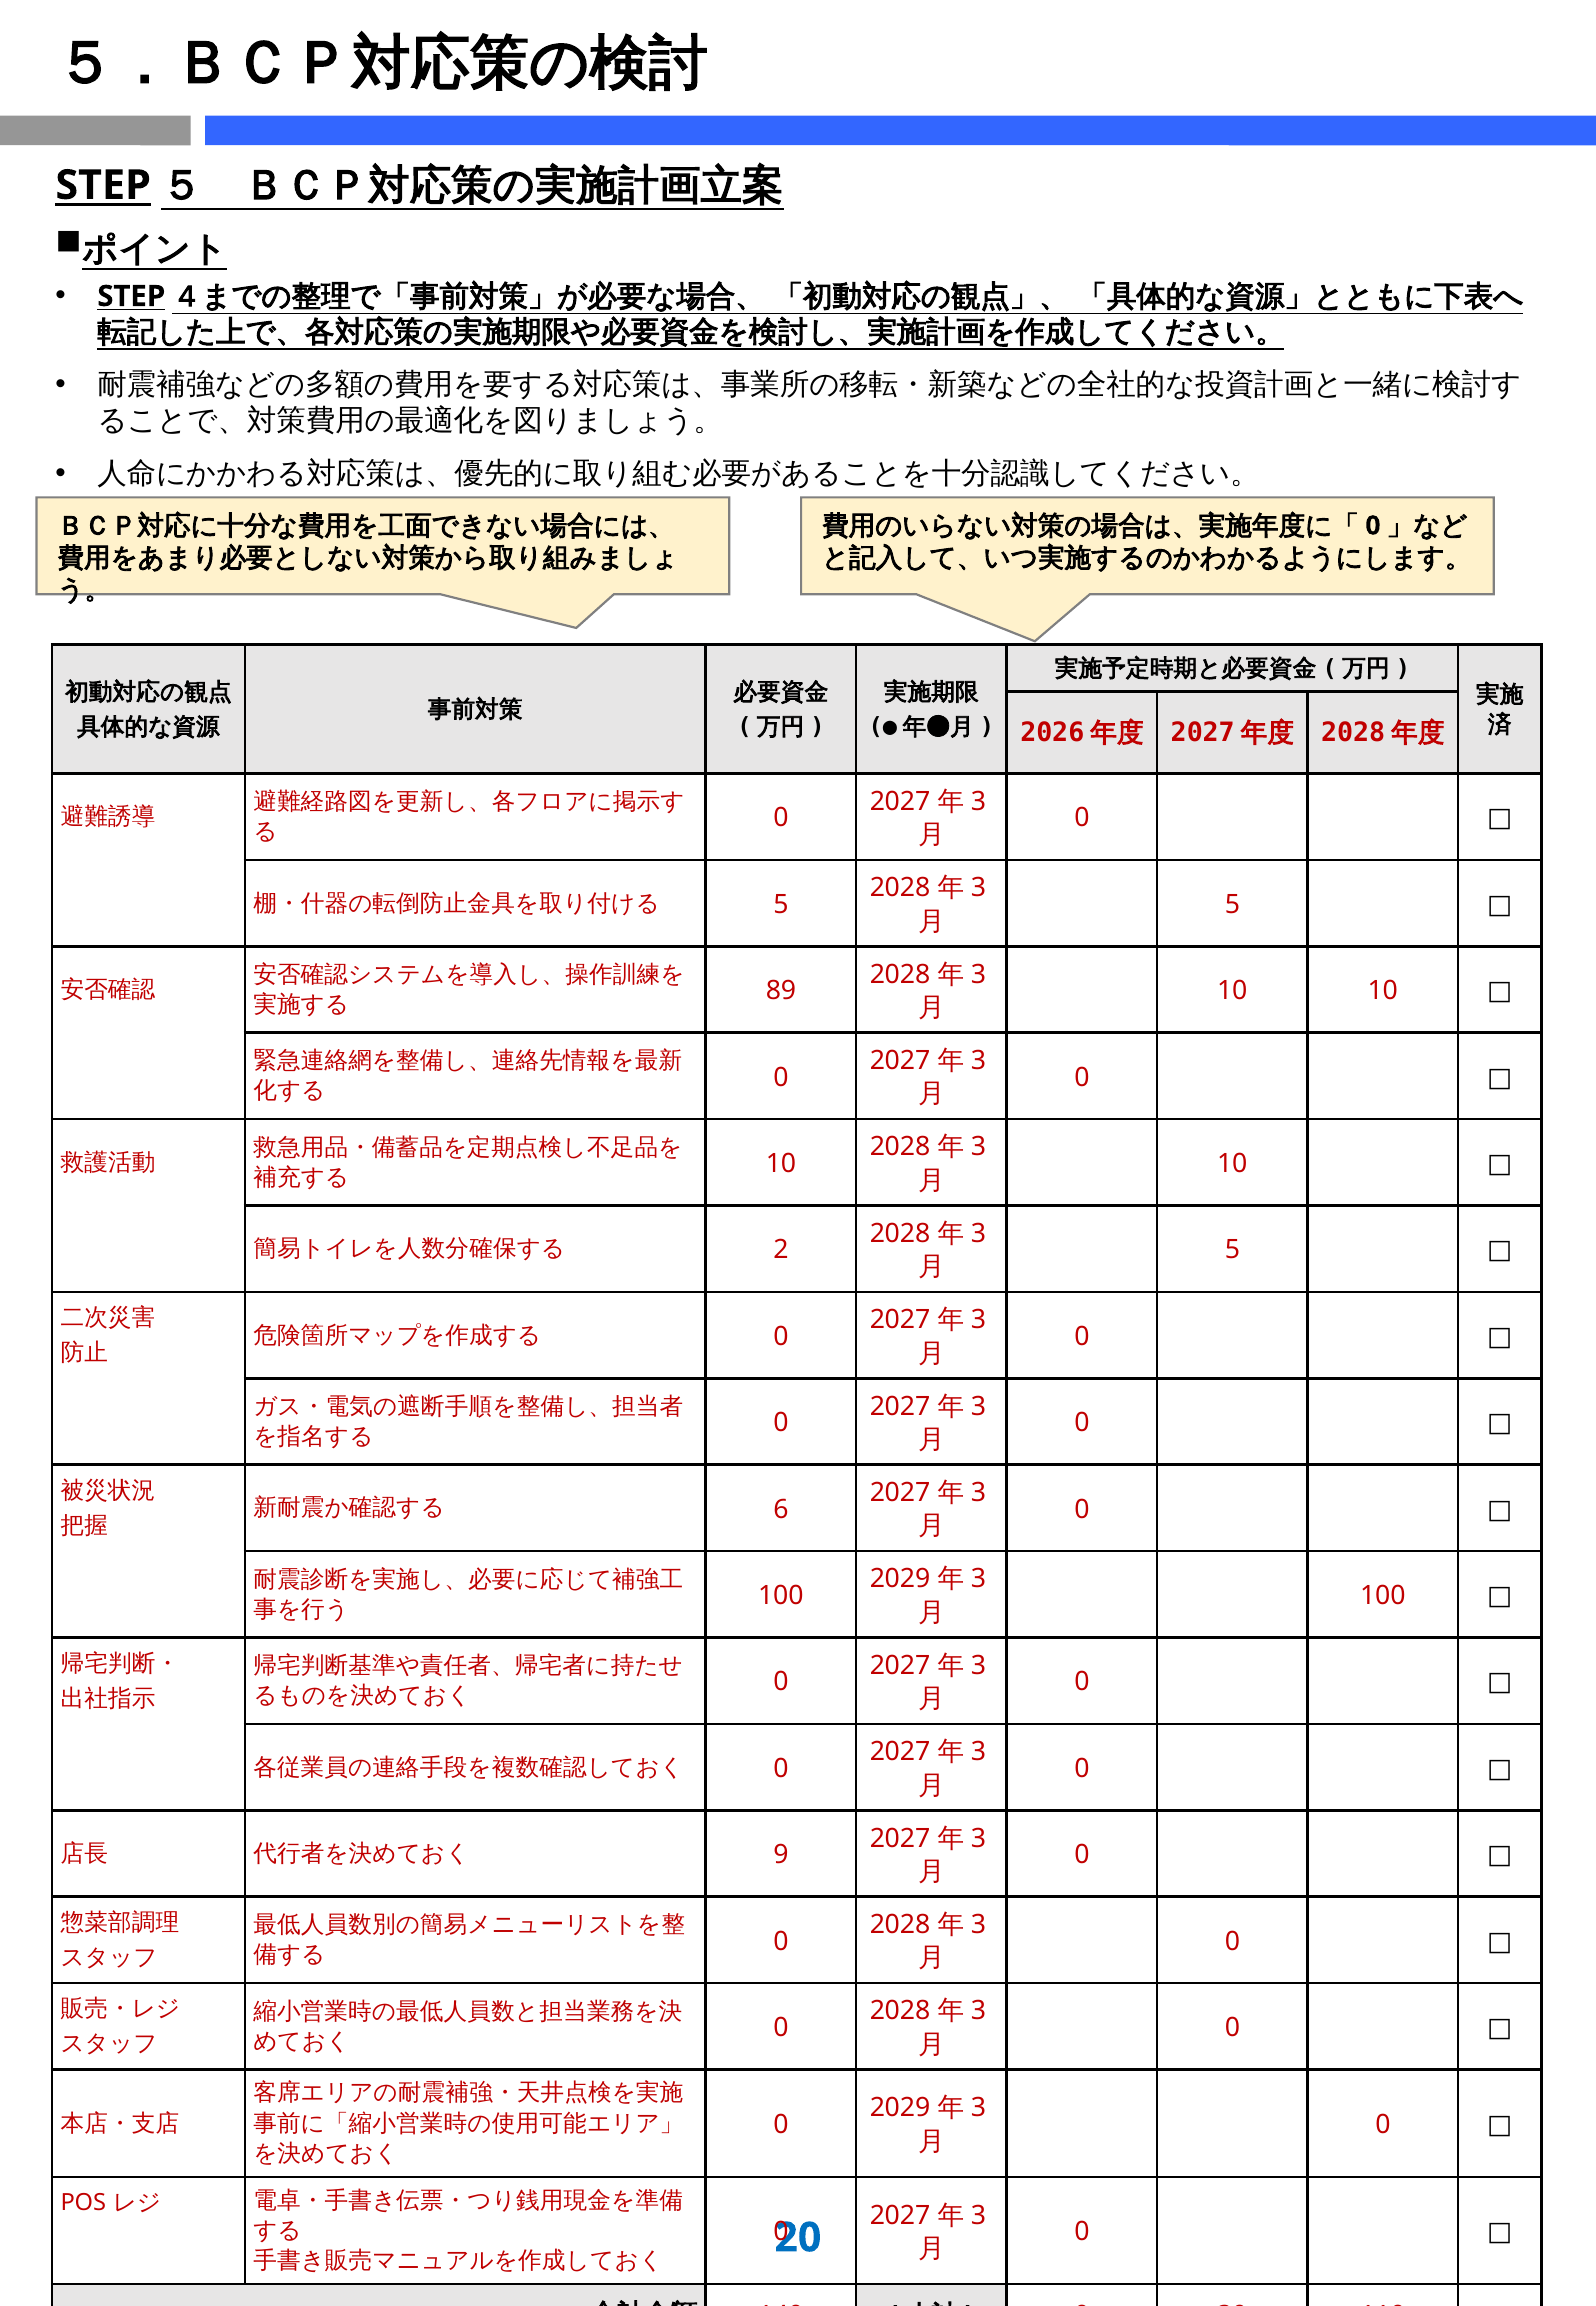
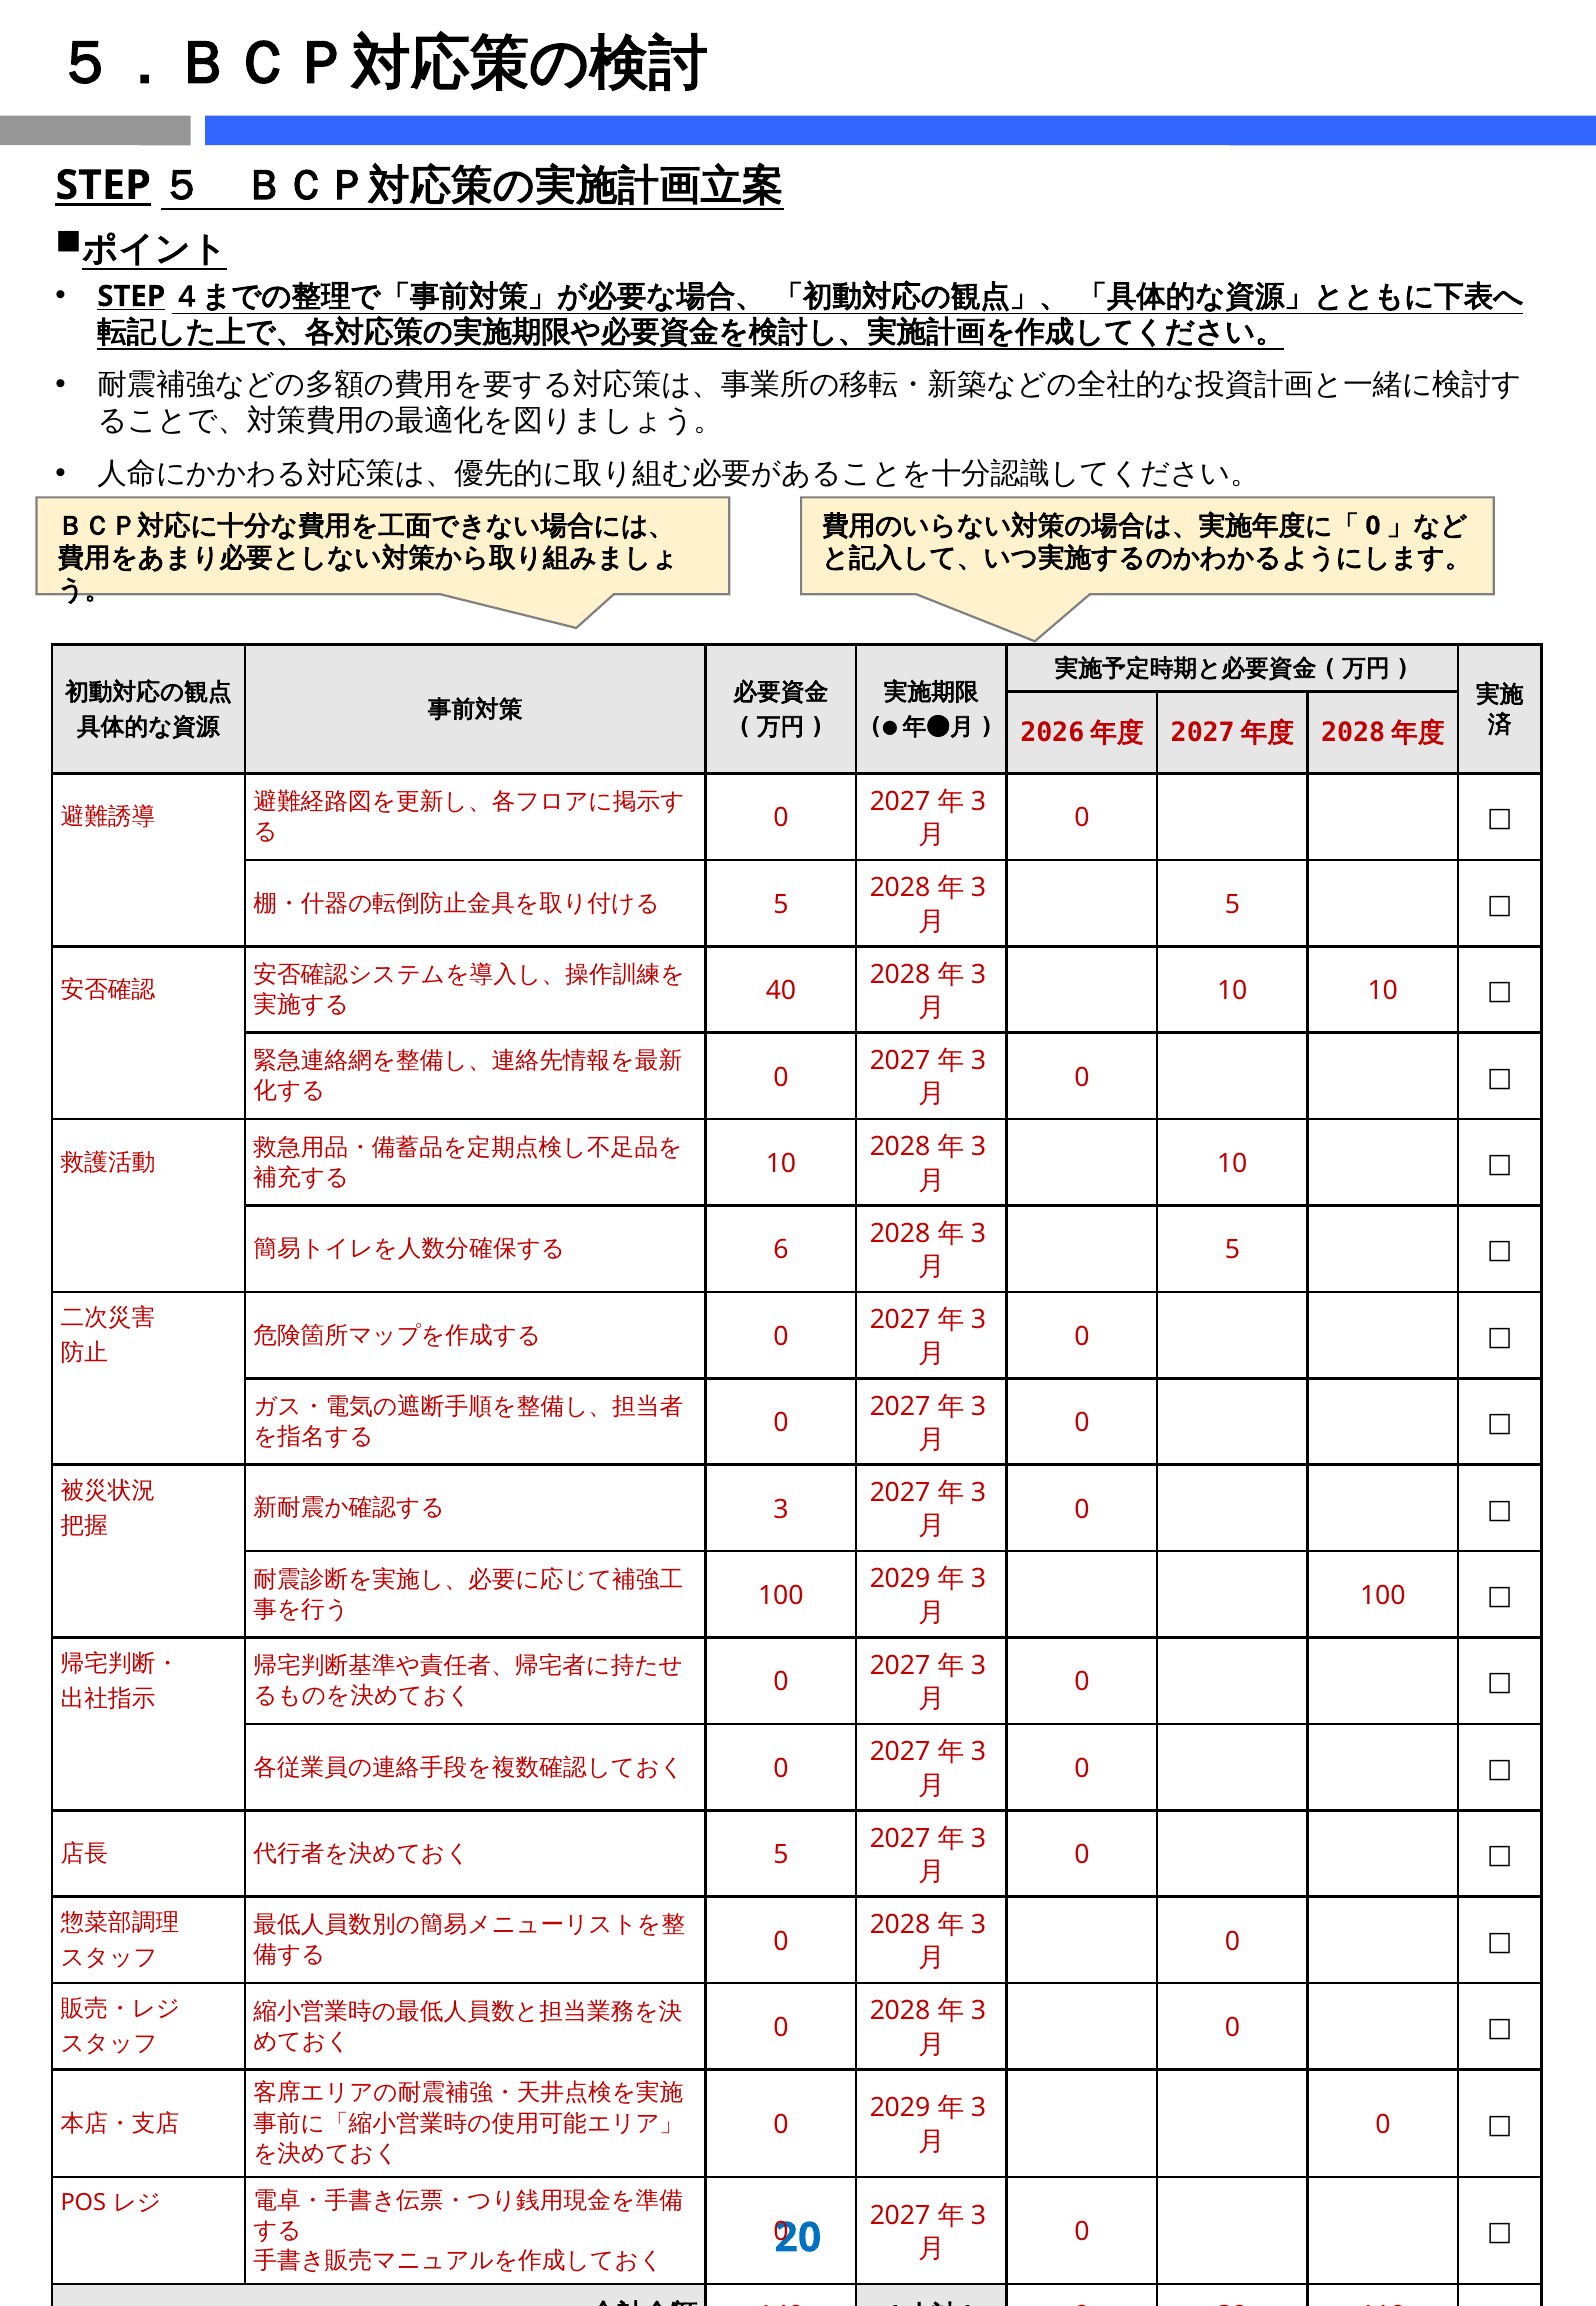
89: 89 -> 40 (781, 991)
2: 2 -> 6 (781, 1250)
6: 6 -> 3 (781, 1509)
9: 9 -> 5 (781, 1854)
